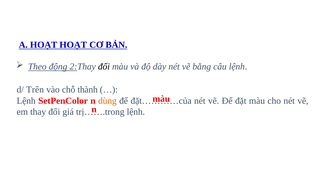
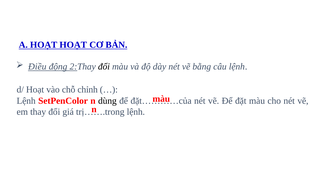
Theo: Theo -> Điều (37, 67)
d/ Trên: Trên -> Hoạt (35, 90)
thành: thành -> chỉnh (88, 90)
dùng colour: orange -> black (107, 101)
